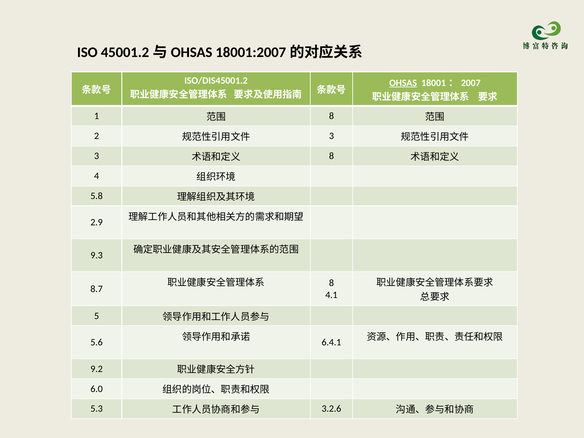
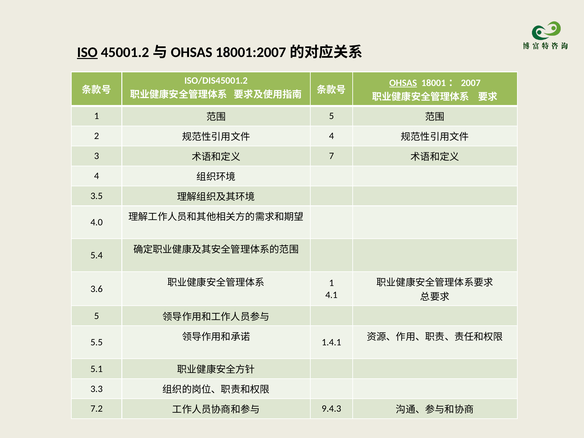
ISO underline: none -> present (87, 52)
8: 8 -> 5 (331, 116)
3: 3 -> 4 (331, 136)
8: 8 -> 7 (331, 156)
5.8: 5.8 -> 3.5 (97, 196)
2.9: 2.9 -> 4.0 (97, 222)
9.3: 9.3 -> 5.4 (97, 255)
8: 8 -> 1 (331, 283)
8.7: 8.7 -> 3.6 (97, 289)
5.6: 5.6 -> 5.5 (97, 342)
6.4.1: 6.4.1 -> 1.4.1 (331, 342)
9.2: 9.2 -> 5.1 (97, 369)
6.0: 6.0 -> 3.3 (97, 389)
5.3: 5.3 -> 7.2 (97, 409)
3.2.6: 3.2.6 -> 9.4.3 (331, 409)
